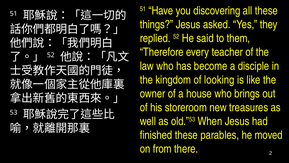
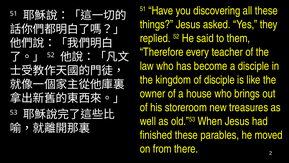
of looking: looking -> disciple (219, 80)
